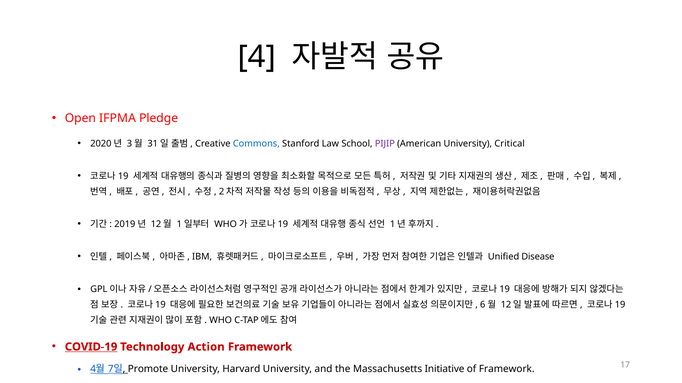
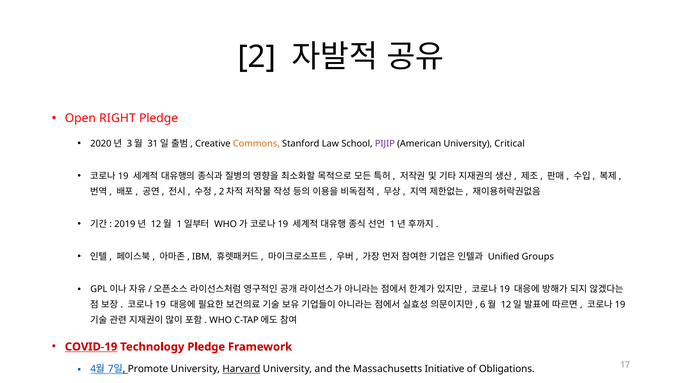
4: 4 -> 2 (257, 57)
IFPMA: IFPMA -> RIGHT (117, 119)
Commons colour: blue -> orange (256, 144)
Disease: Disease -> Groups (538, 257)
Technology Action: Action -> Pledge (206, 347)
Harvard underline: none -> present (241, 369)
of Framework: Framework -> Obligations (507, 369)
